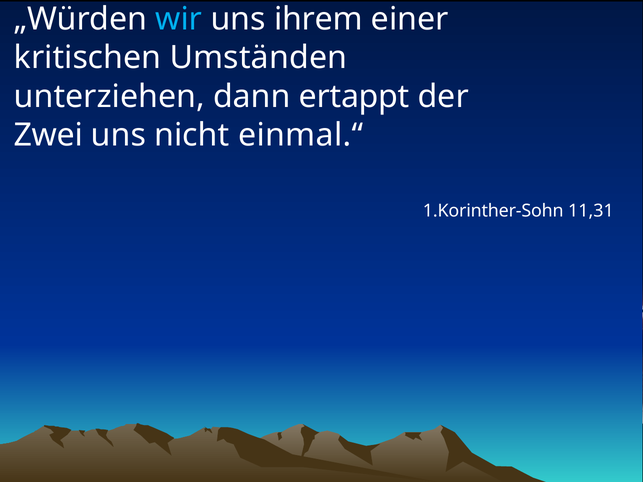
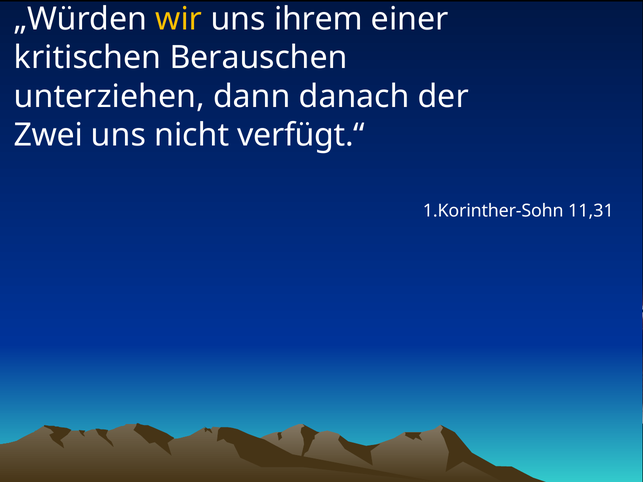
wir colour: light blue -> yellow (179, 19)
Umständen: Umständen -> Berauschen (259, 58)
ertappt: ertappt -> danach (354, 96)
einmal.“: einmal.“ -> verfügt.“ (301, 135)
